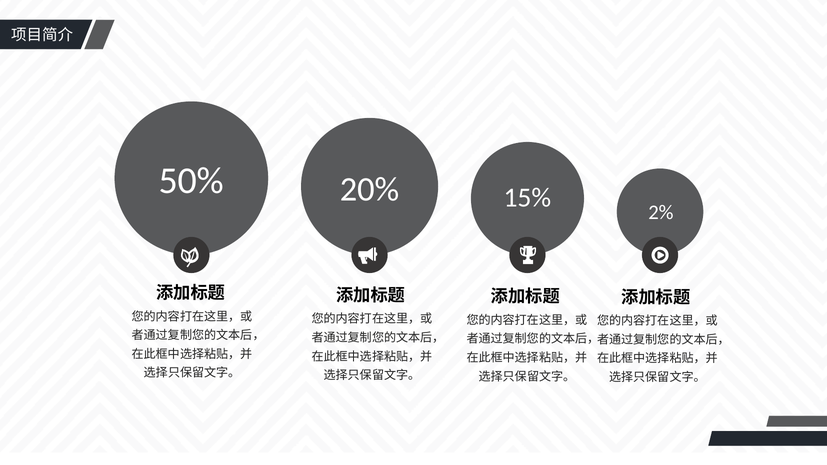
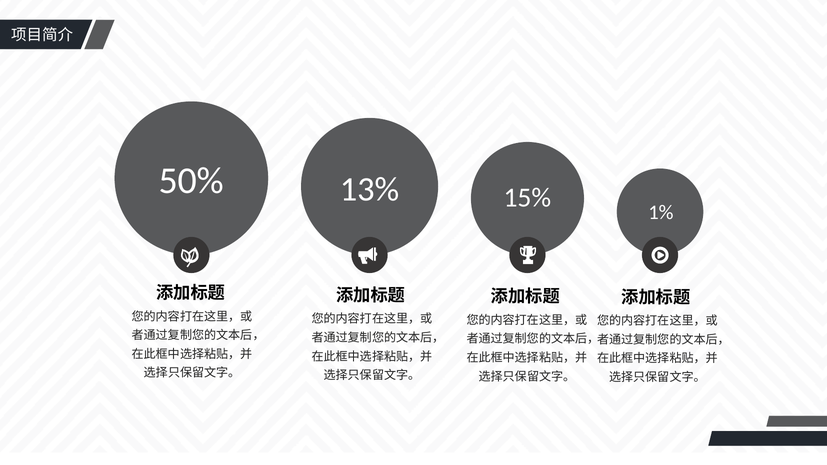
20%: 20% -> 13% (369, 190)
2%: 2% -> 1% (661, 213)
